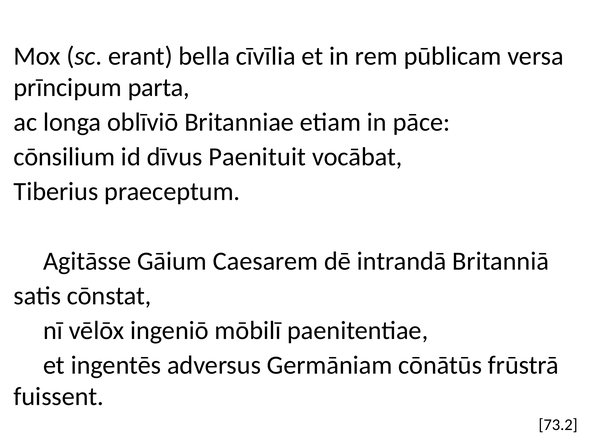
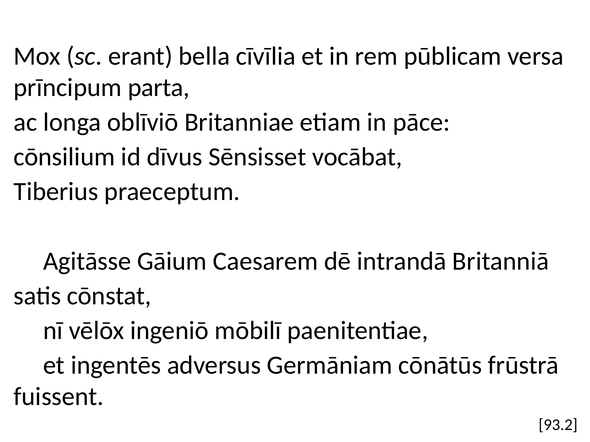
Paenituit: Paenituit -> Sēnsisset (257, 157)
73.2: 73.2 -> 93.2 (558, 425)
